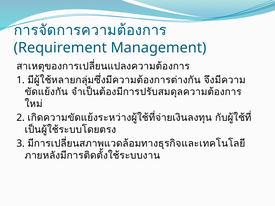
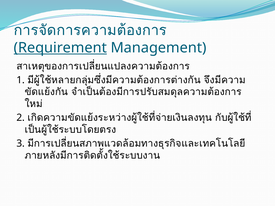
Requirement underline: none -> present (60, 48)
